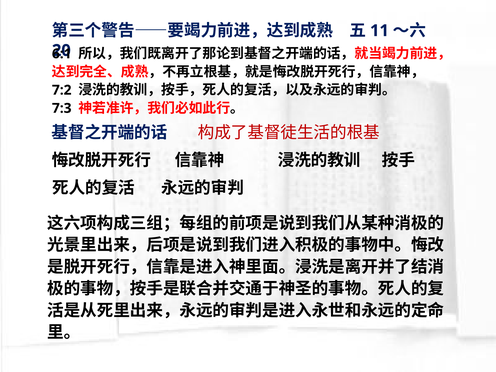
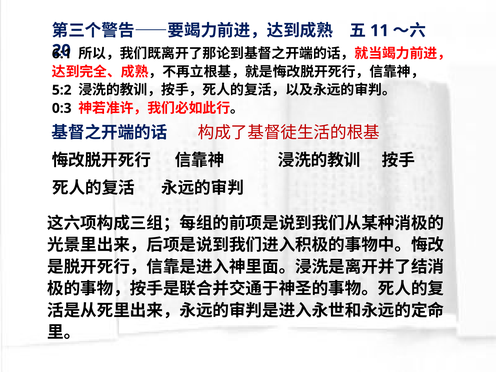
7:2: 7:2 -> 5:2 (62, 90)
7:3: 7:3 -> 0:3 (62, 108)
